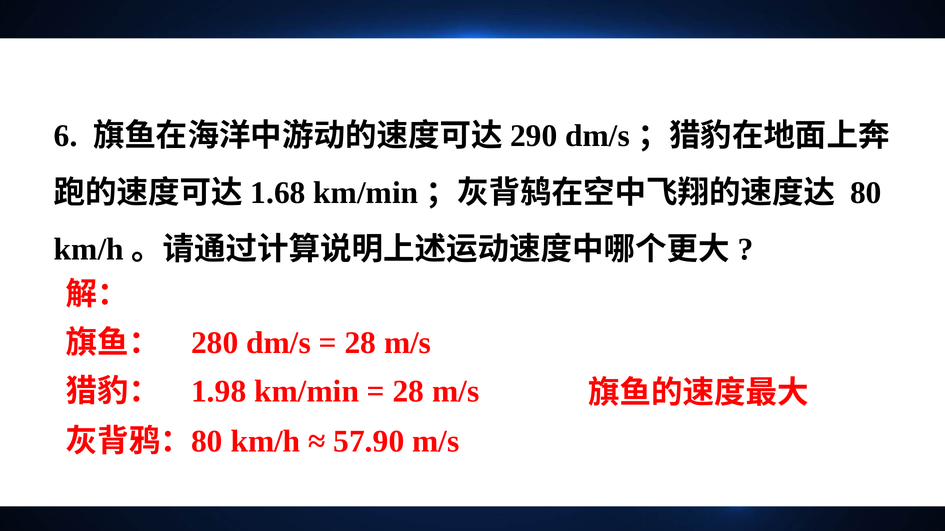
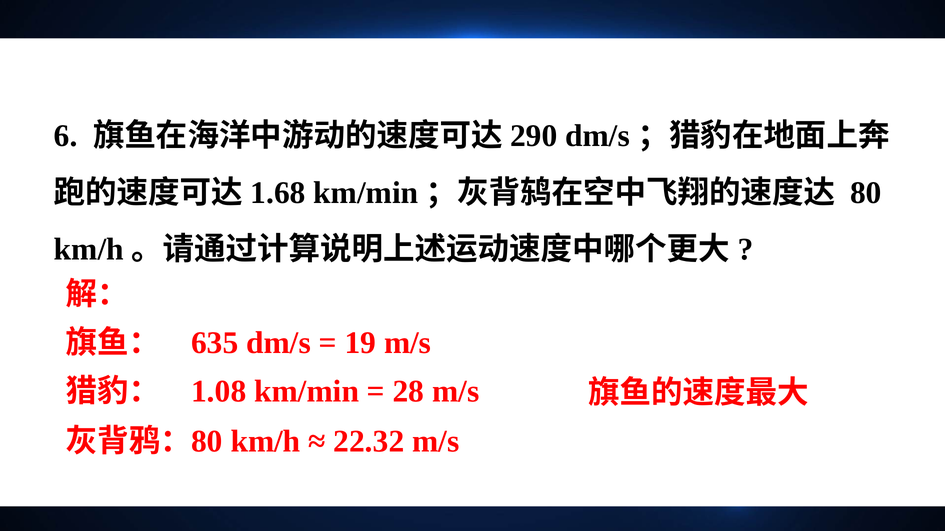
280: 280 -> 635 (215, 343)
28: 28 -> 19 (360, 343)
1.98: 1.98 -> 1.08 (219, 392)
57.90: 57.90 -> 22.32 (369, 442)
